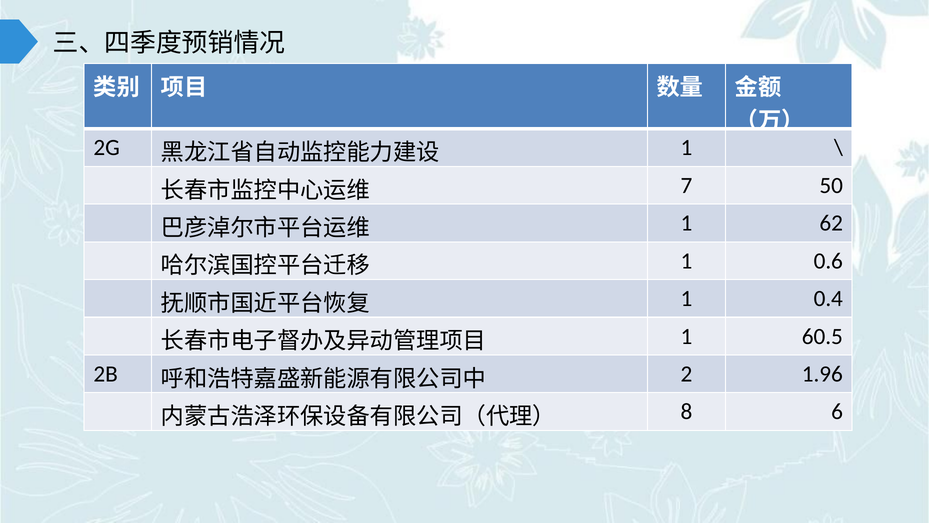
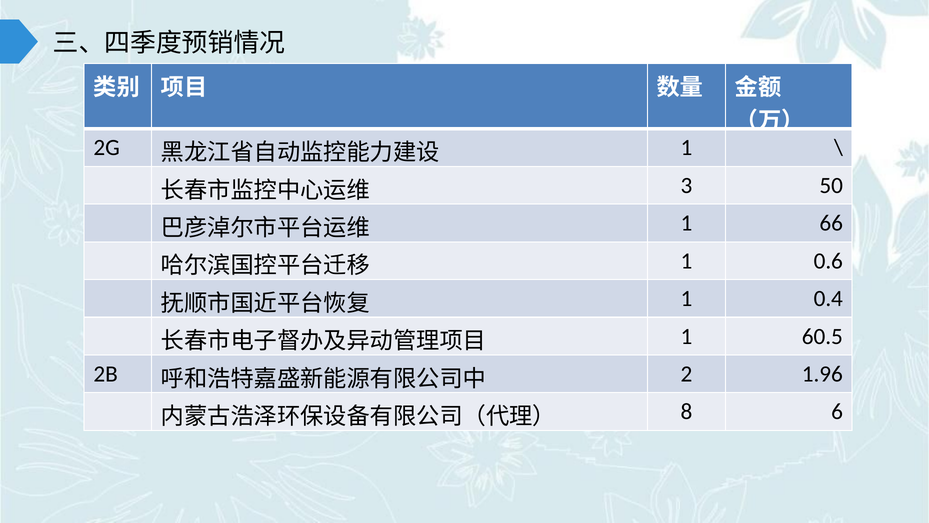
7: 7 -> 3 (686, 185)
62: 62 -> 66 (831, 223)
